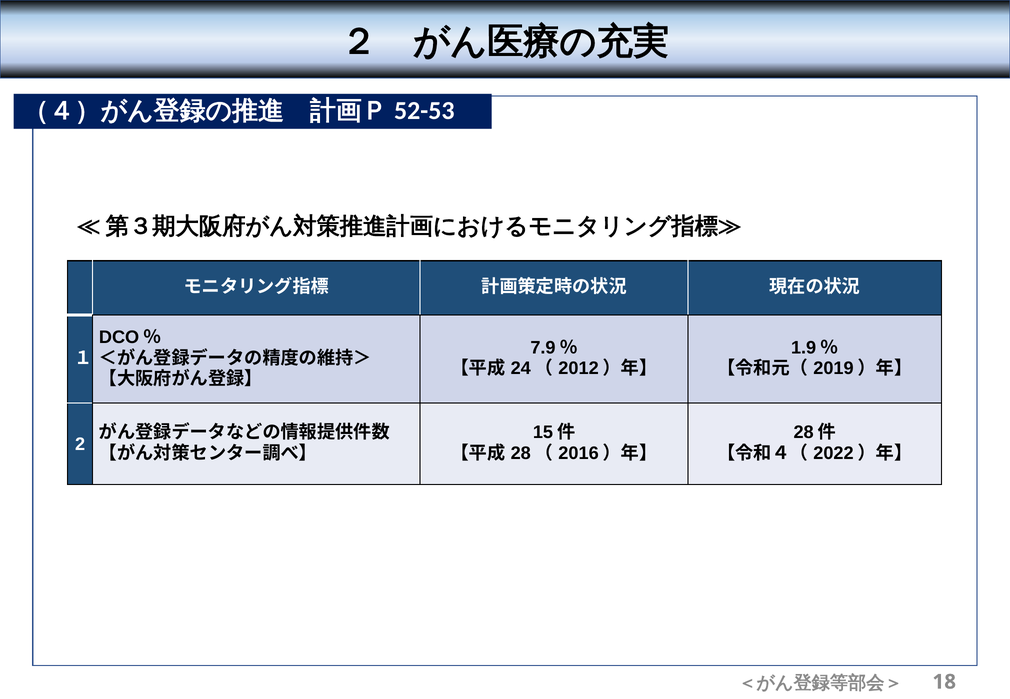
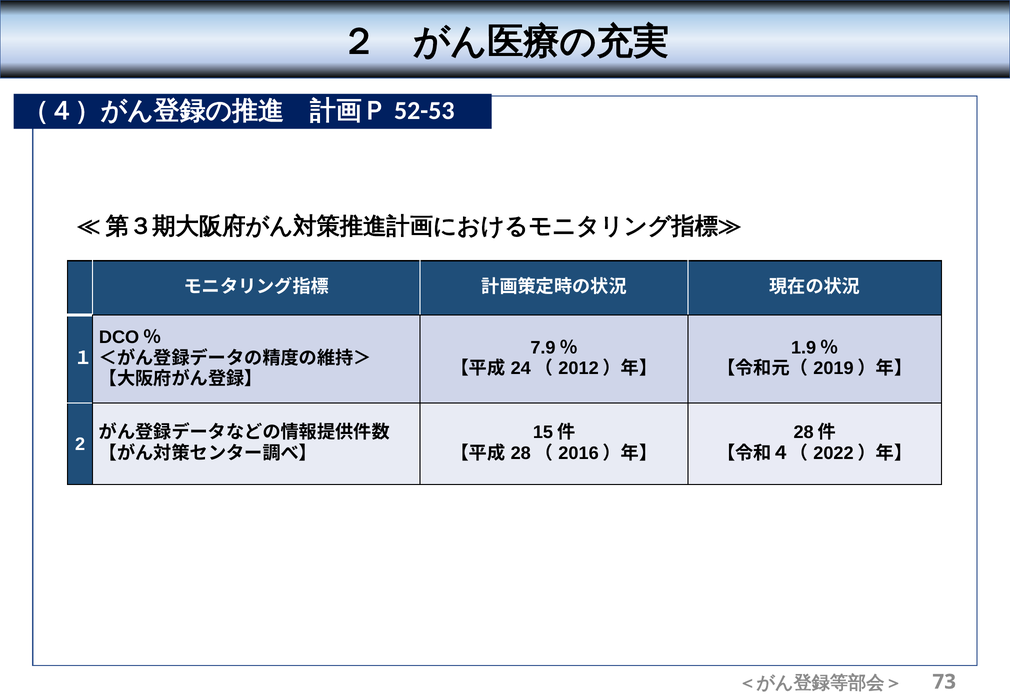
18: 18 -> 73 (944, 682)
